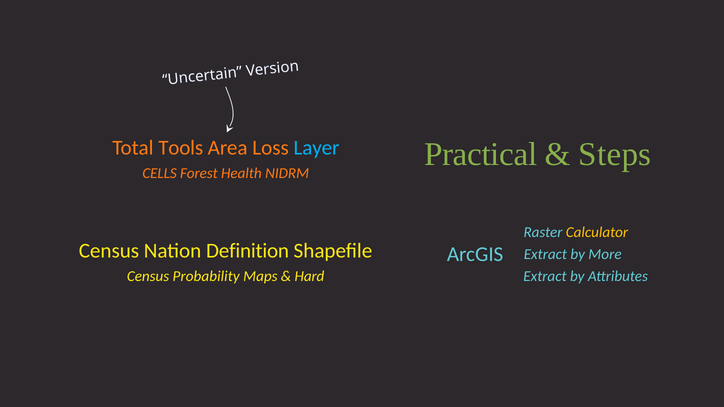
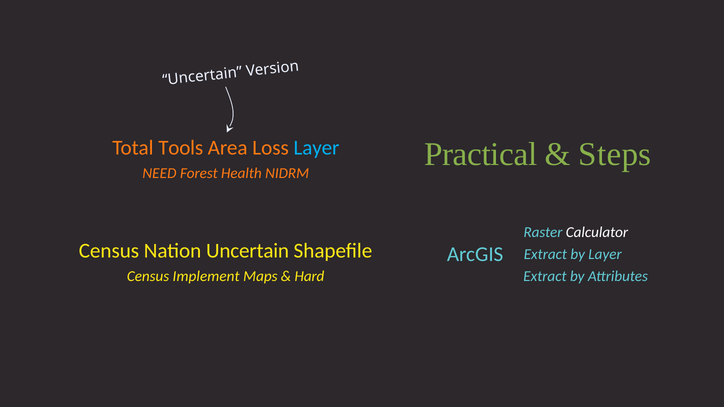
CELLS: CELLS -> NEED (159, 173)
Calculator colour: yellow -> white (597, 233)
Nation Definition: Definition -> Uncertain (248, 251)
by More: More -> Layer (605, 255)
Probability: Probability -> Implement (206, 276)
